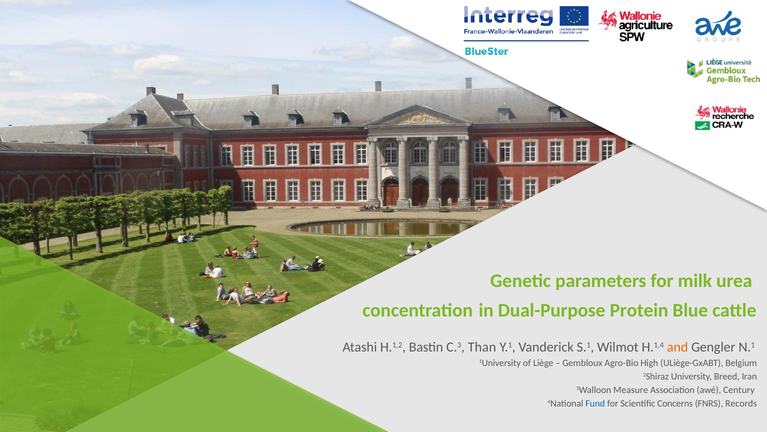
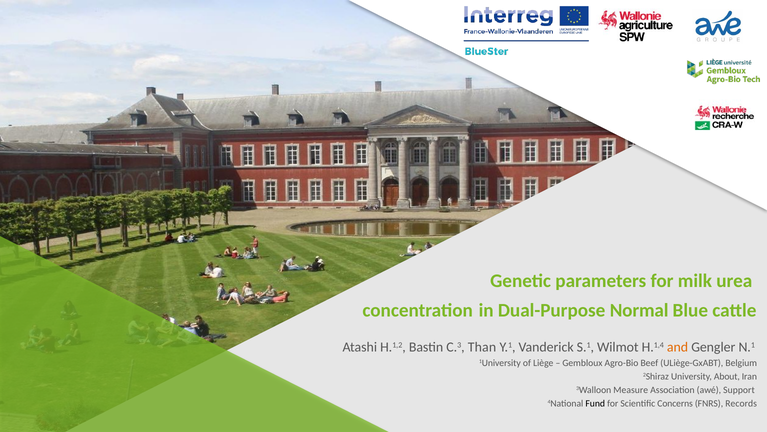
Protein: Protein -> Normal (639, 310)
High: High -> Beef (649, 363)
Breed: Breed -> About (727, 376)
Century: Century -> Support (739, 389)
Fund colour: blue -> black (595, 403)
